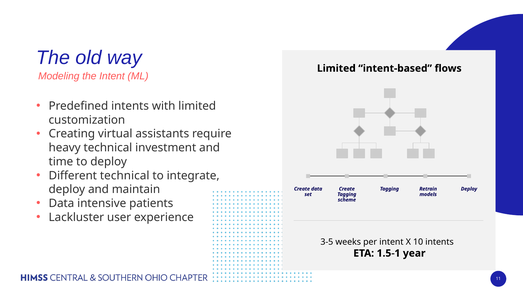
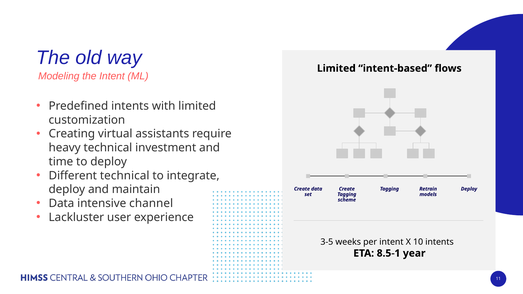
patients: patients -> channel (151, 204)
1.5-1: 1.5-1 -> 8.5-1 (389, 253)
